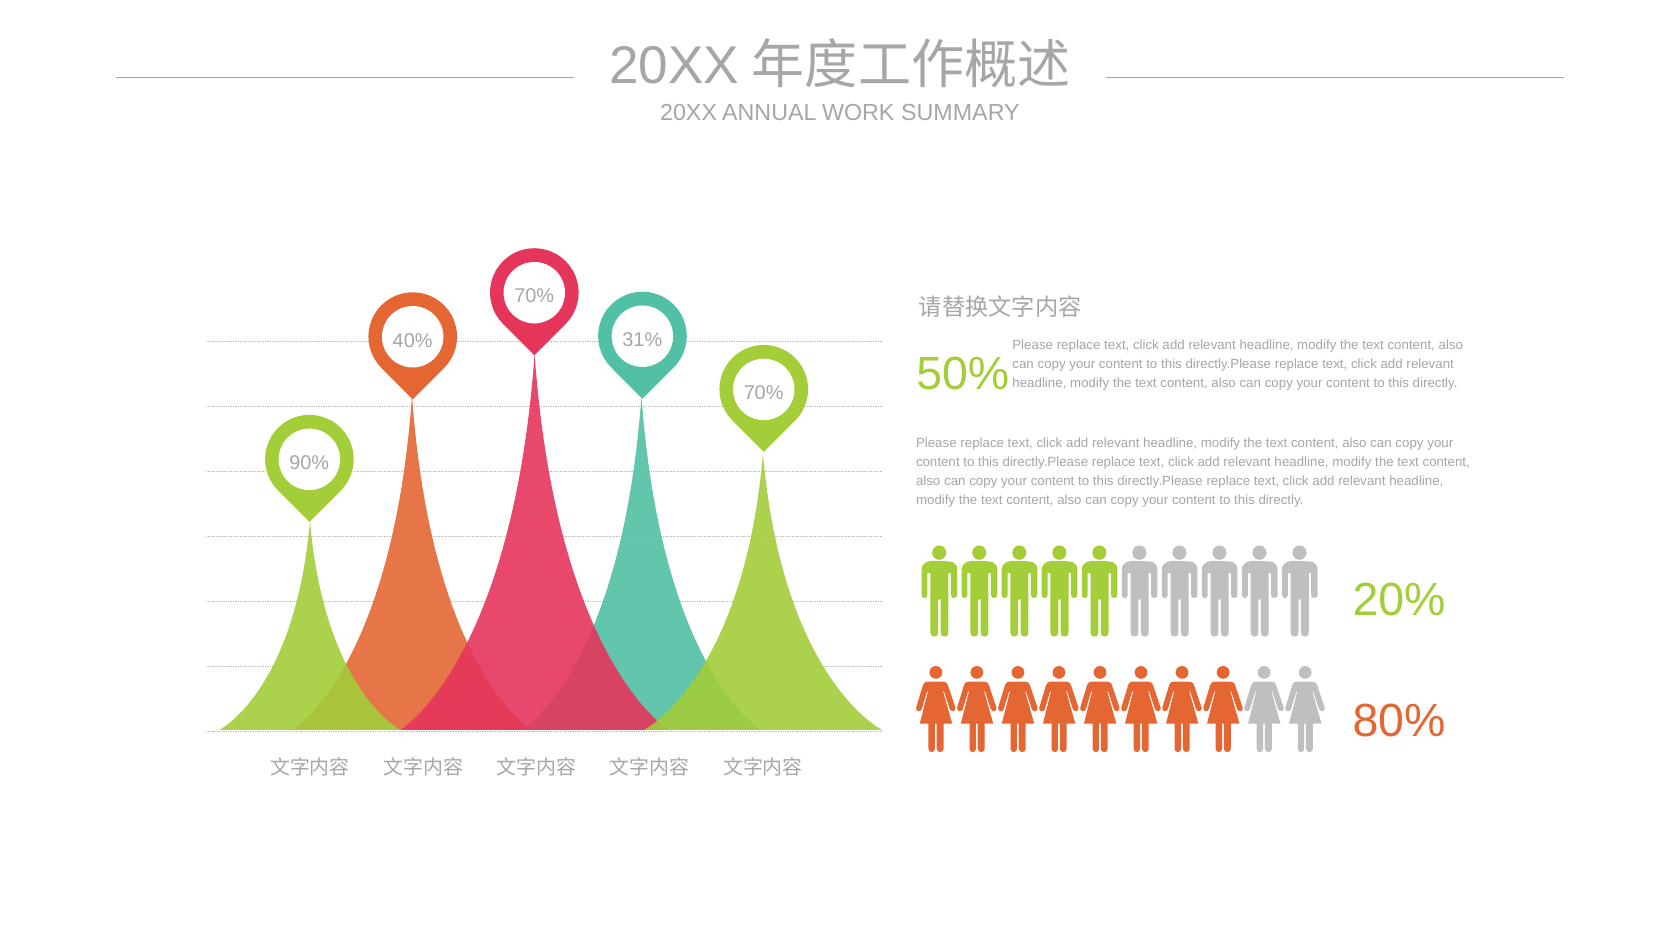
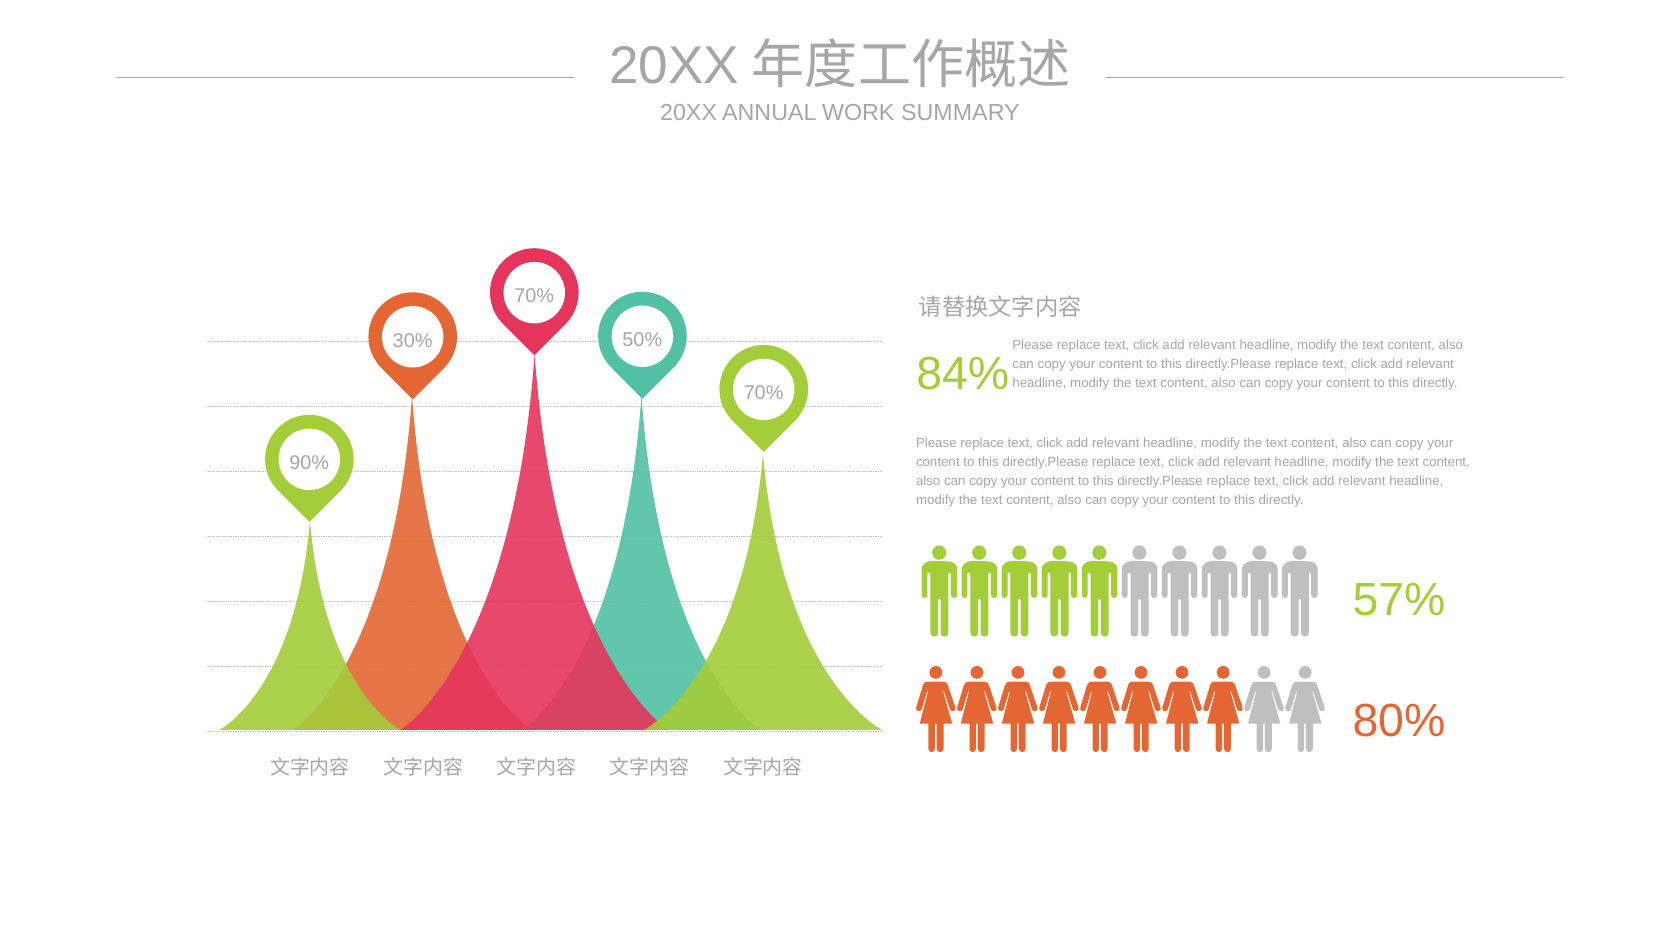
31%: 31% -> 50% (642, 340)
40%: 40% -> 30% (413, 340)
50%: 50% -> 84% (963, 374)
20%: 20% -> 57% (1399, 600)
